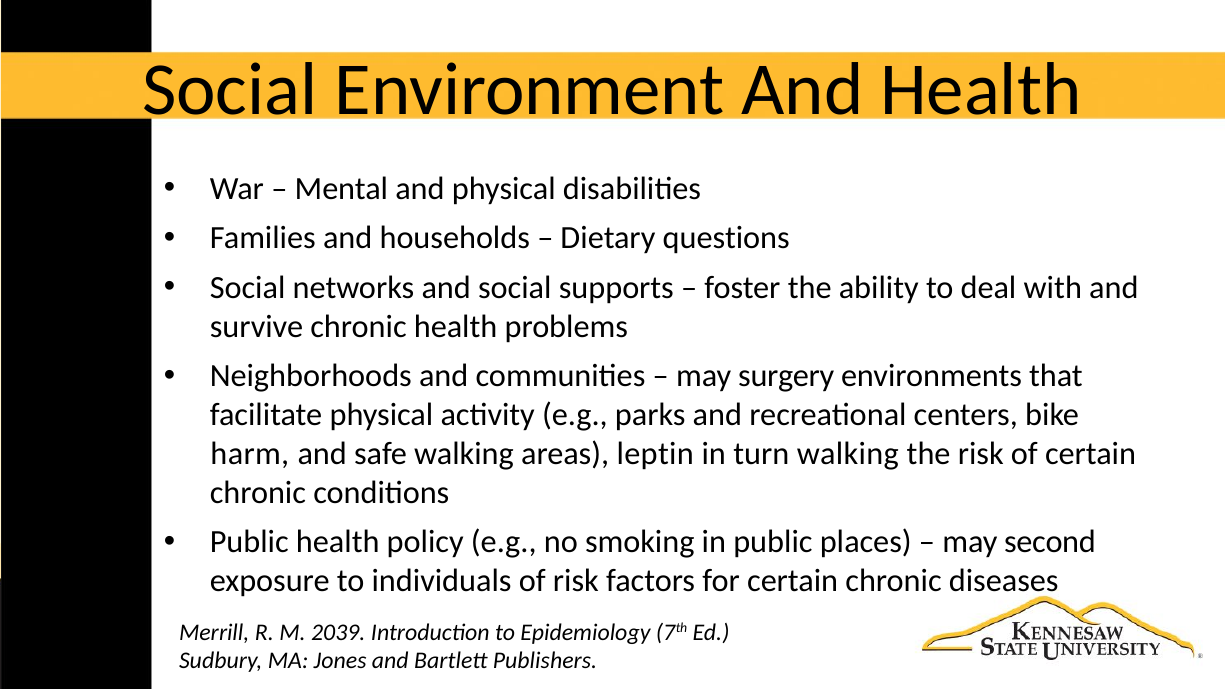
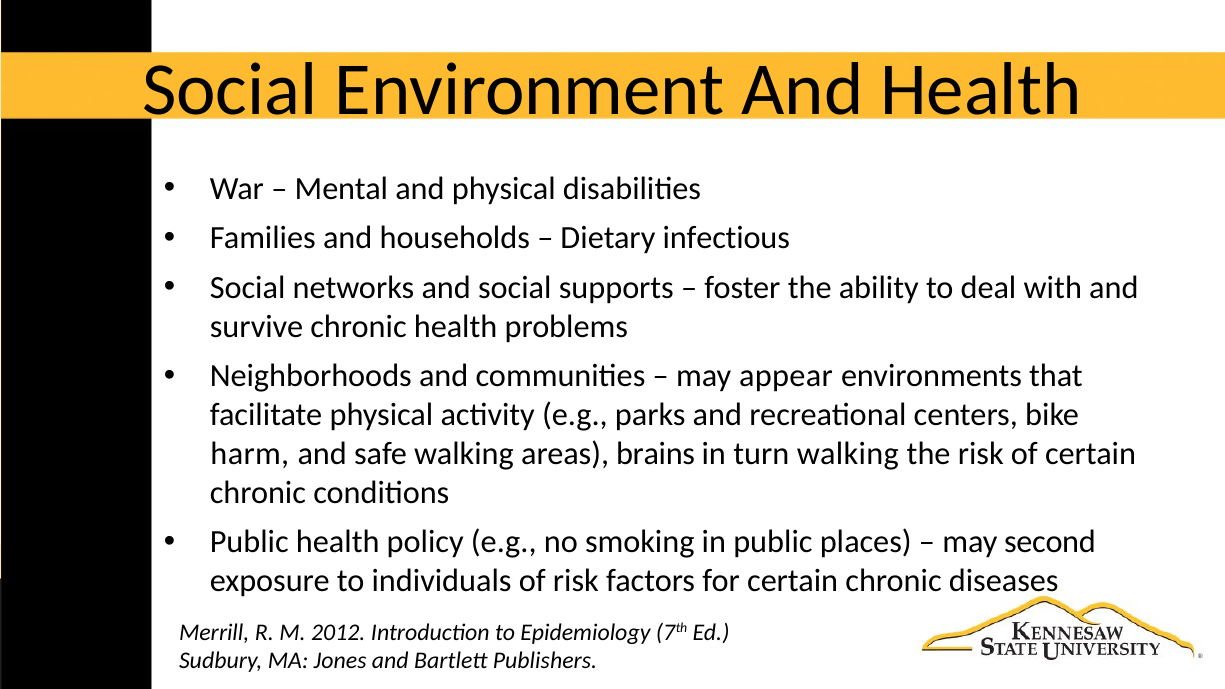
questions: questions -> infectious (726, 238)
surgery: surgery -> appear (786, 376)
leptin: leptin -> brains (656, 454)
2039: 2039 -> 2012 (338, 632)
